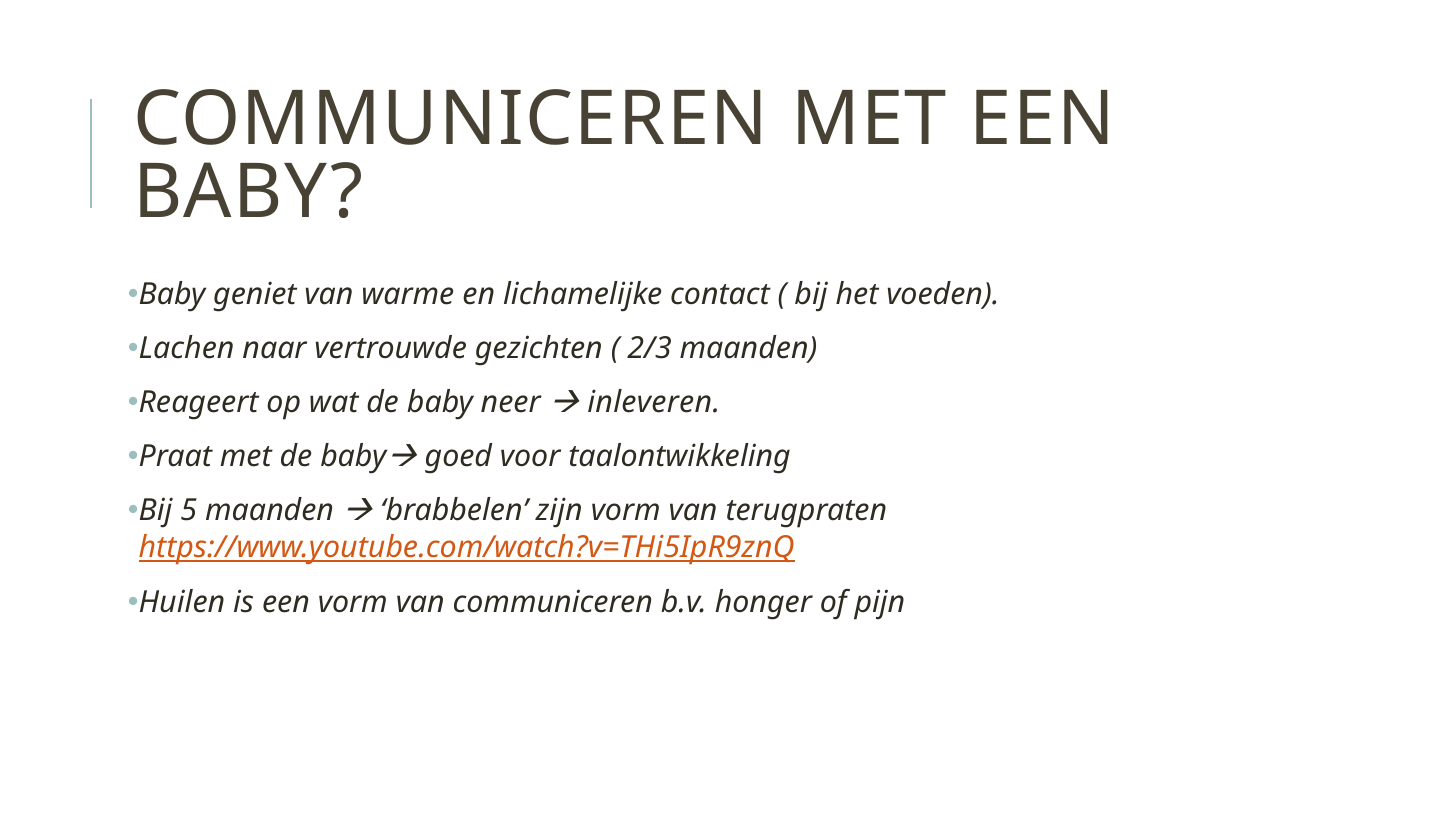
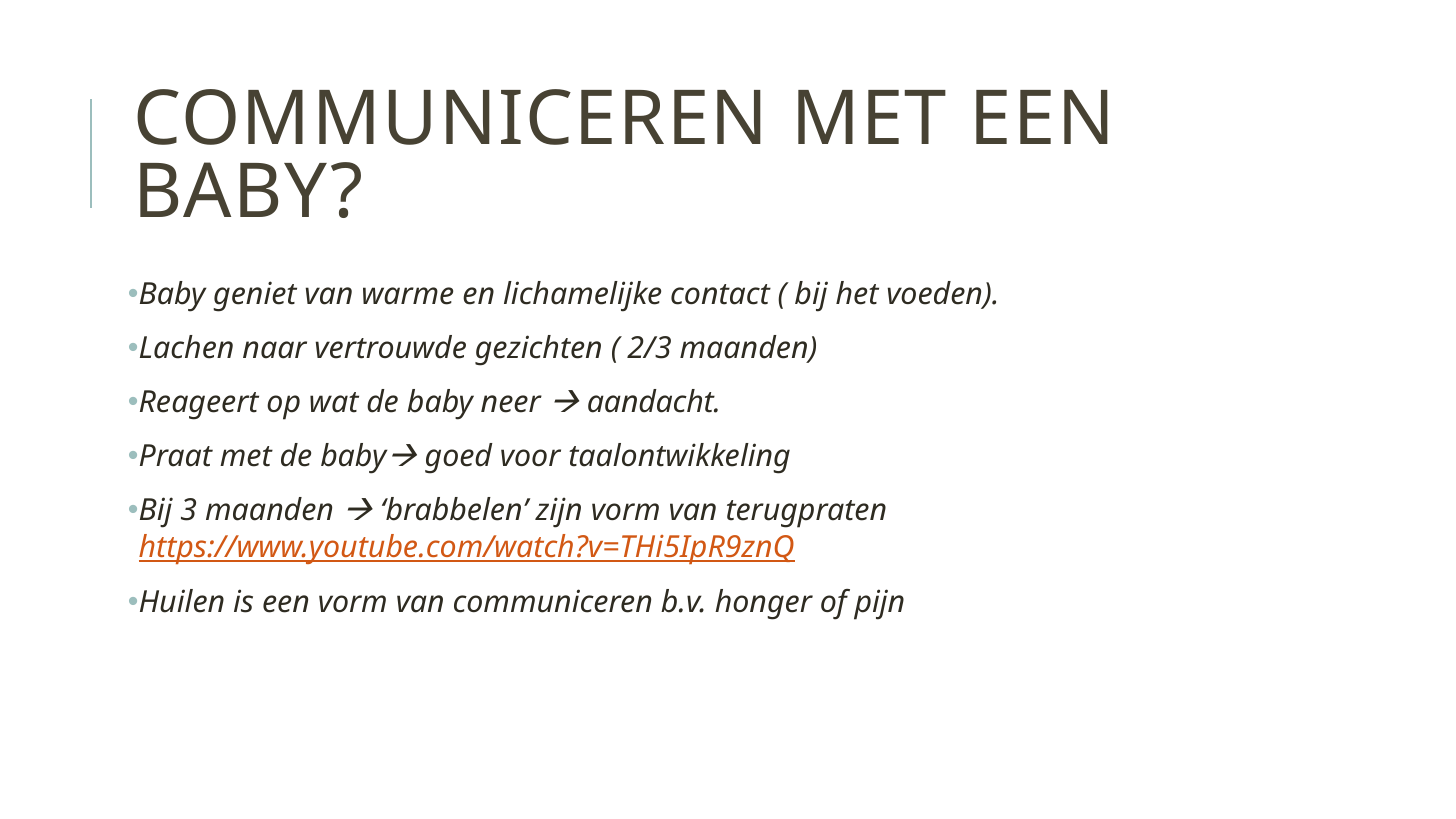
inleveren: inleveren -> aandacht (654, 403)
5: 5 -> 3 (189, 511)
